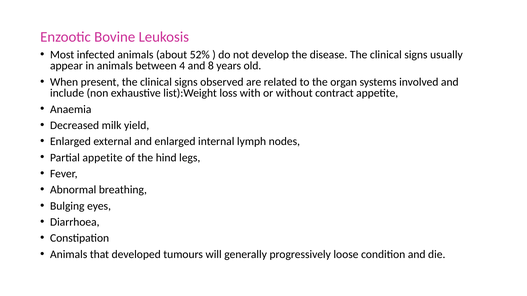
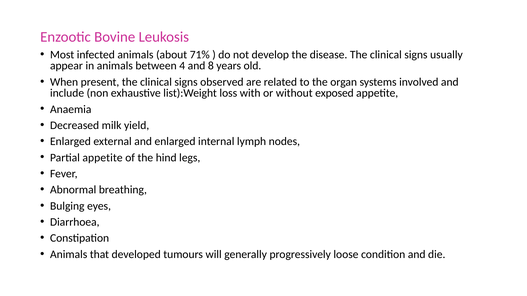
52%: 52% -> 71% (200, 55)
contract: contract -> exposed (334, 93)
